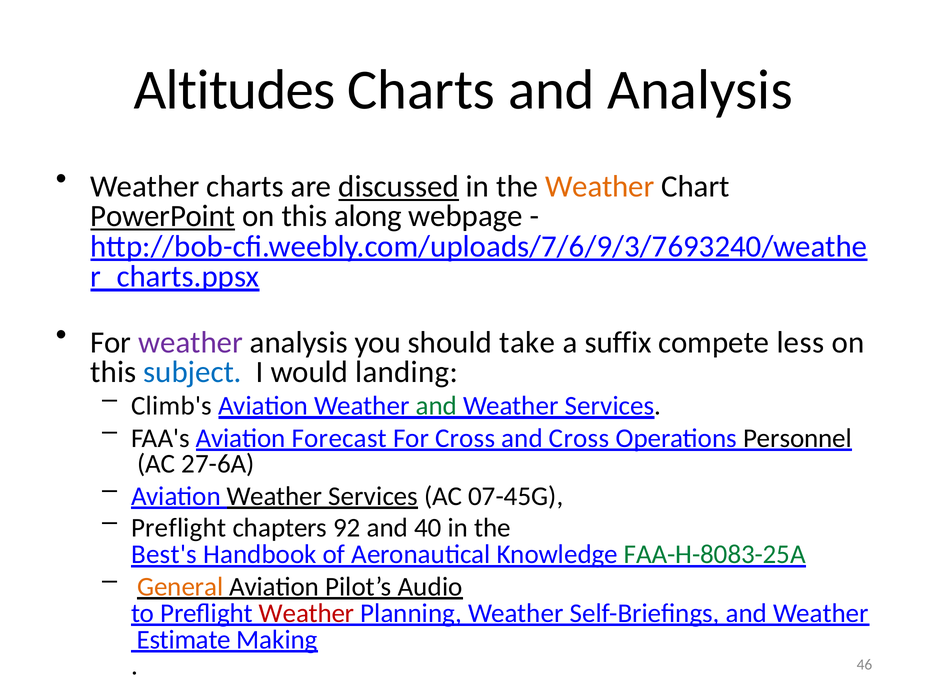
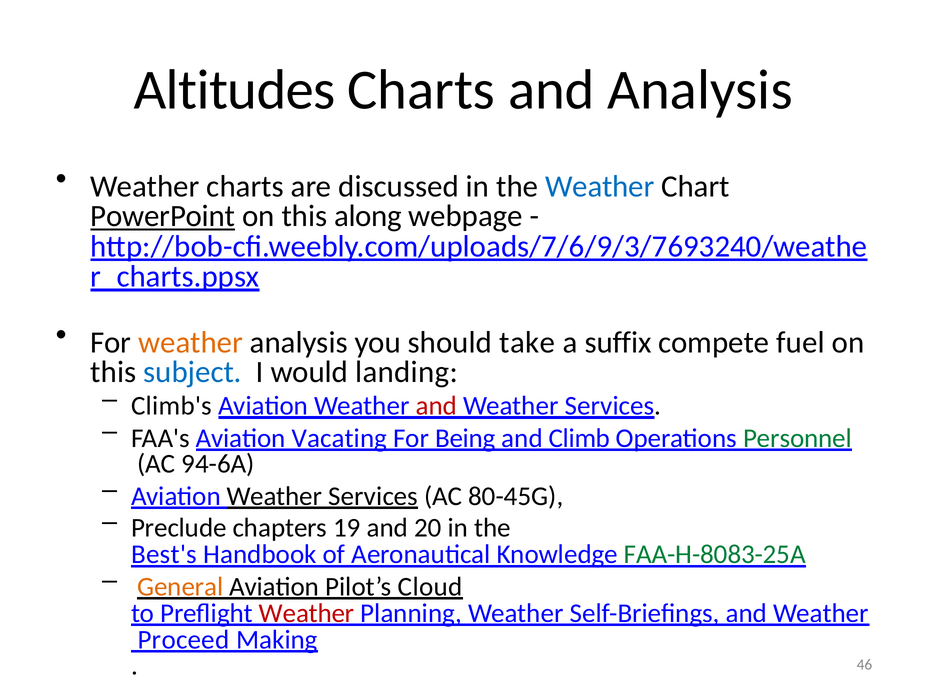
discussed underline: present -> none (399, 187)
Weather colour: orange -> blue (600, 187)
weather colour: purple -> orange (191, 343)
less: less -> fuel (800, 343)
and colour: green -> red (436, 406)
Forecast: Forecast -> Vacating (339, 438)
For Cross: Cross -> Being (465, 438)
and Cross: Cross -> Climb (579, 438)
Personnel colour: black -> green (798, 438)
27-6A: 27-6A -> 94-6A (218, 464)
07-45G: 07-45G -> 80-45G (516, 496)
Preflight: Preflight -> Preclude (179, 528)
92: 92 -> 19 (347, 528)
40: 40 -> 20 (428, 528)
Audio: Audio -> Cloud (430, 587)
Estimate: Estimate -> Proceed (184, 640)
